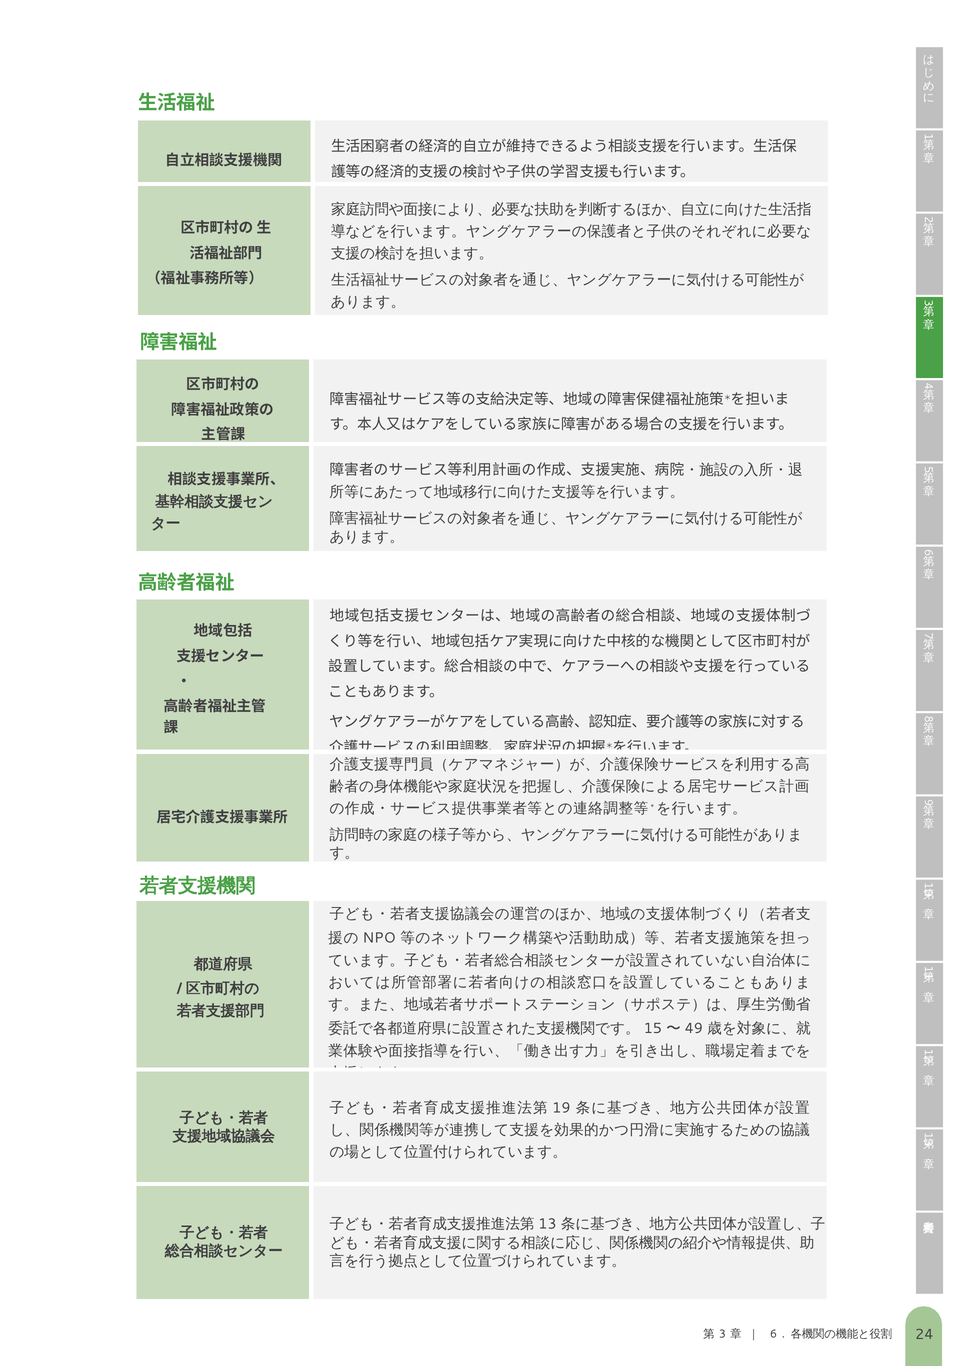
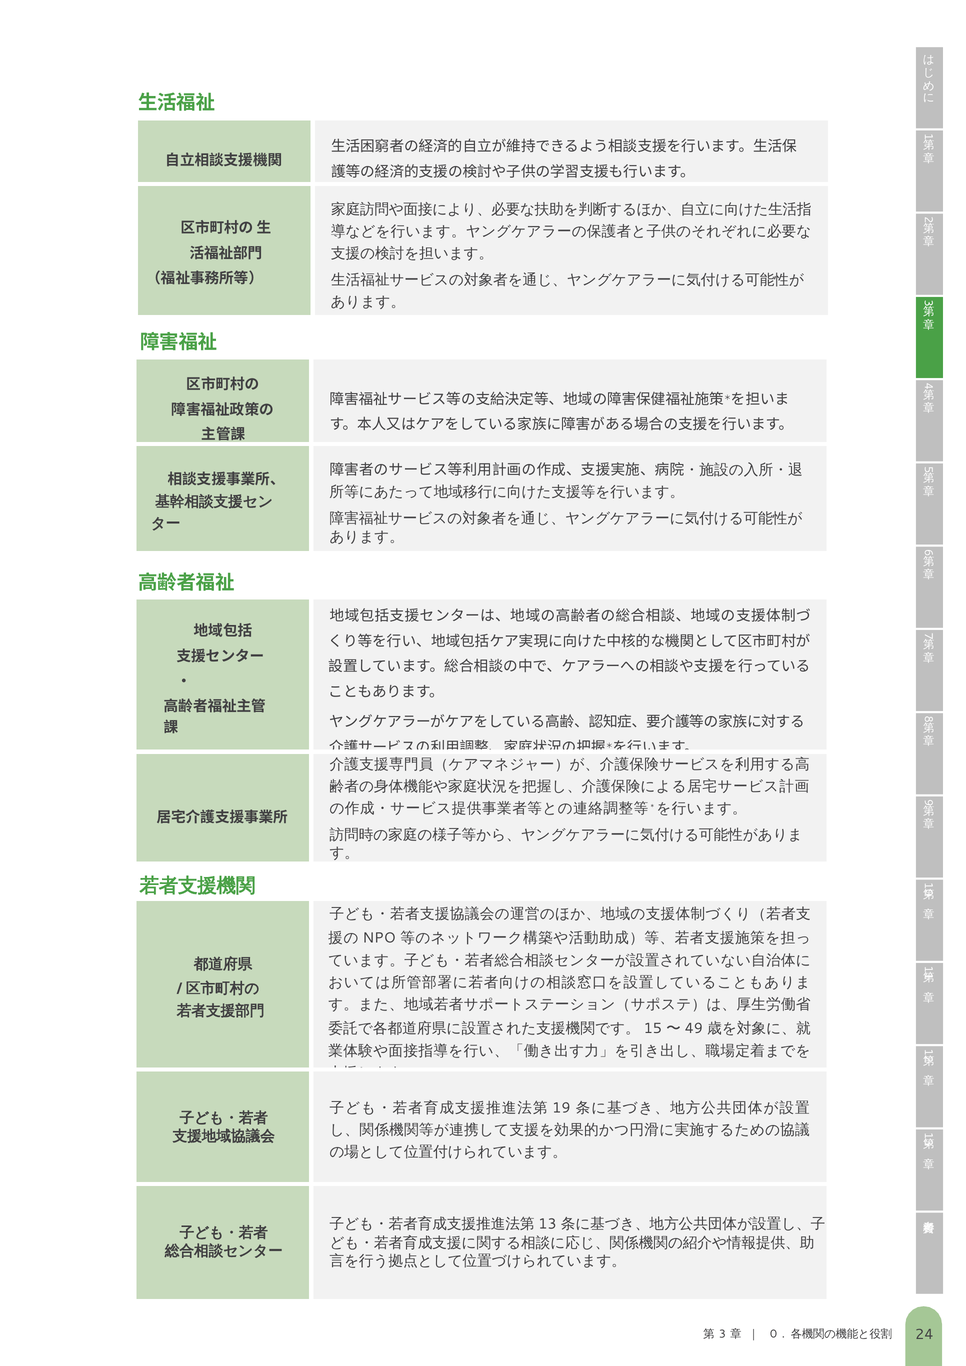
6: 6 -> 0 (773, 1334)
